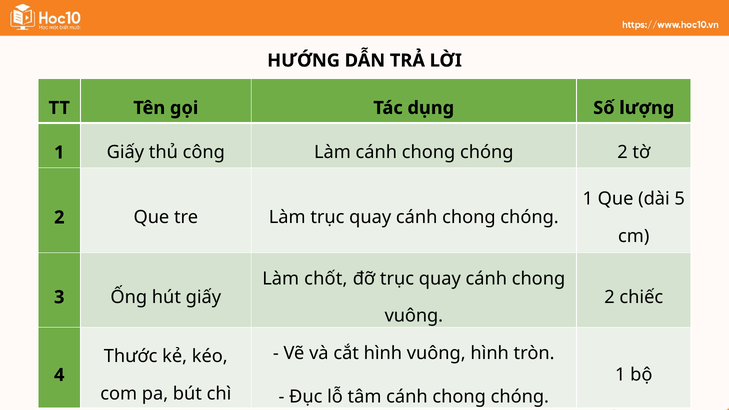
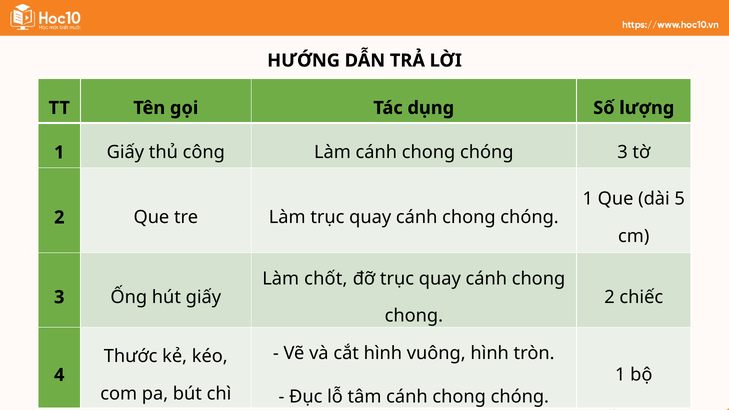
chóng 2: 2 -> 3 (623, 152)
vuông: vuông -> chong (414, 316)
